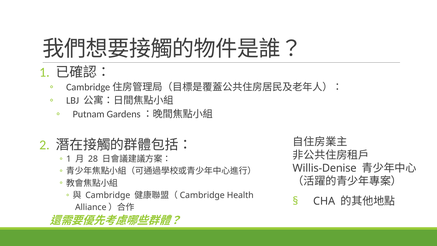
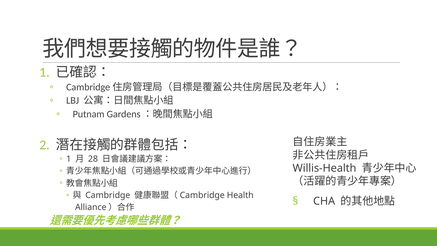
Willis-Denise: Willis-Denise -> Willis-Health (325, 168)
